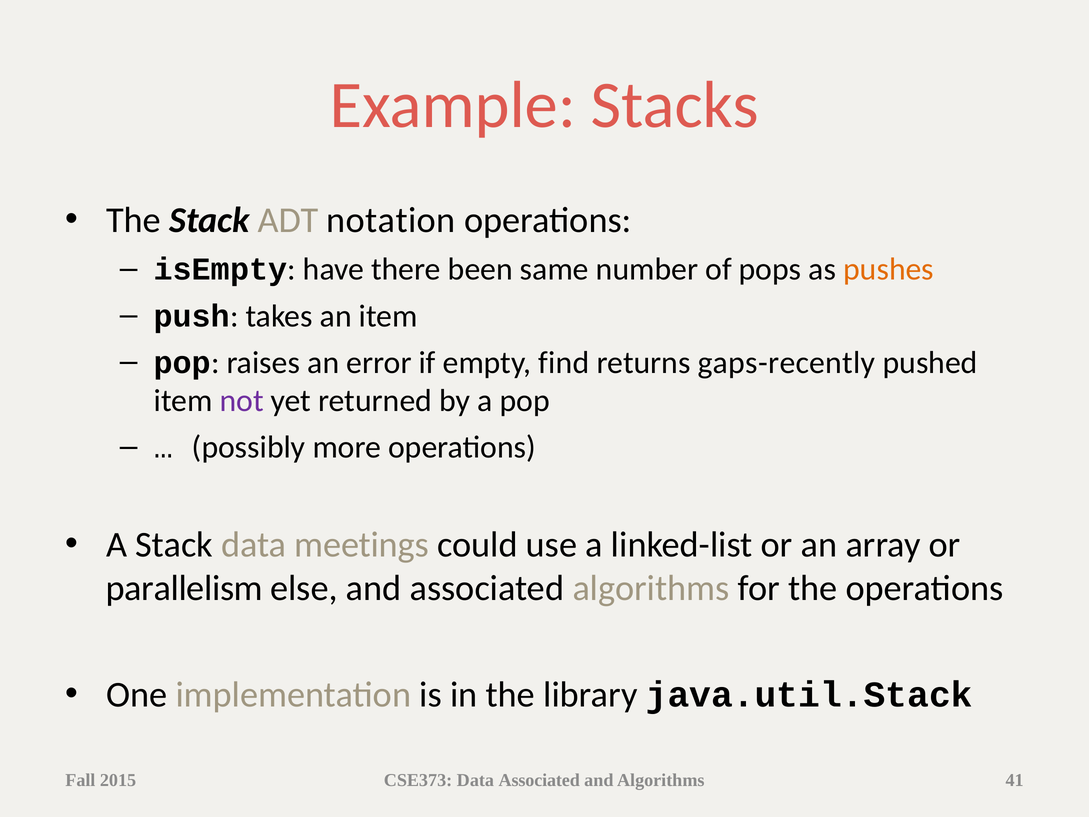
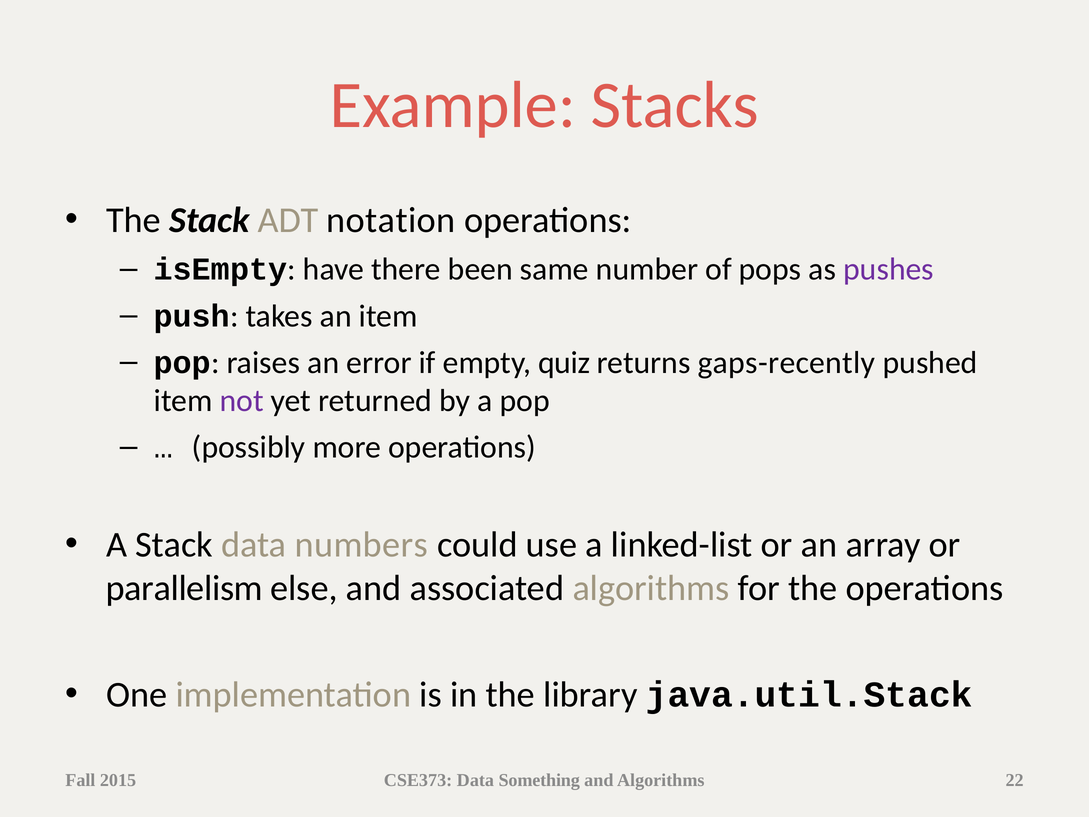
pushes colour: orange -> purple (889, 269)
find: find -> quiz (564, 363)
meetings: meetings -> numbers (361, 545)
Data Associated: Associated -> Something (539, 780)
41: 41 -> 22 (1015, 780)
